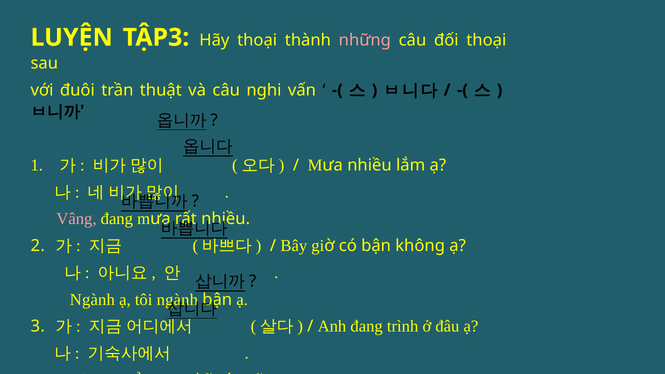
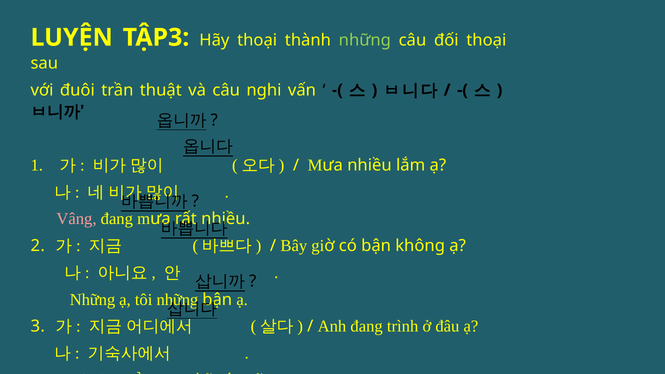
những colour: pink -> light green (365, 40)
Ngành: Ngành -> Những (93, 300)
tôi ngành: ngành -> những (177, 300)
